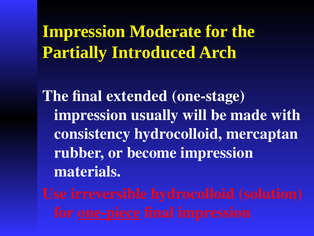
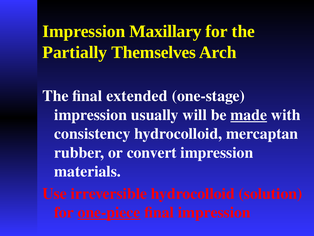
Moderate: Moderate -> Maxillary (165, 31)
Introduced: Introduced -> Themselves (154, 52)
made underline: none -> present (249, 115)
become: become -> convert (152, 152)
